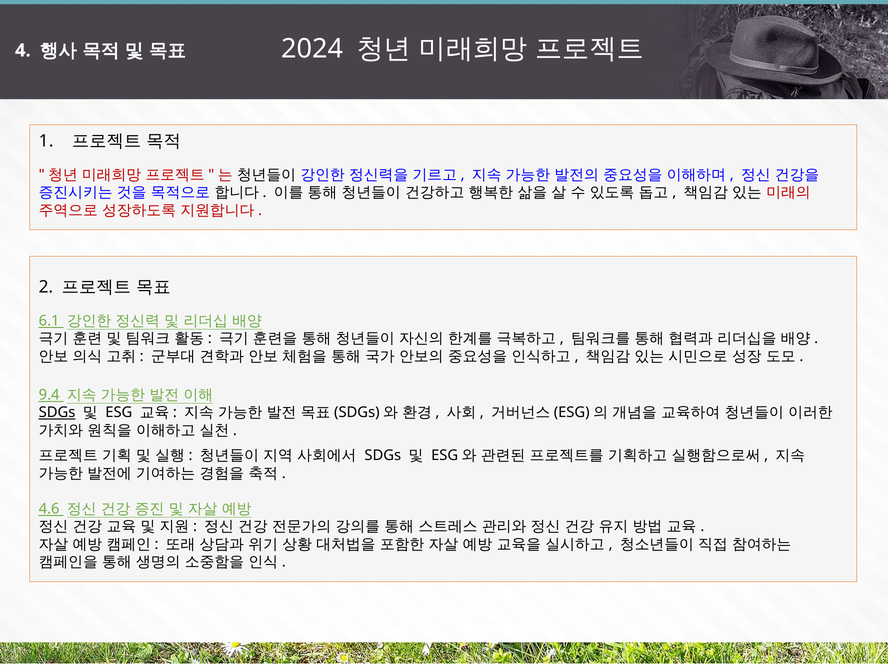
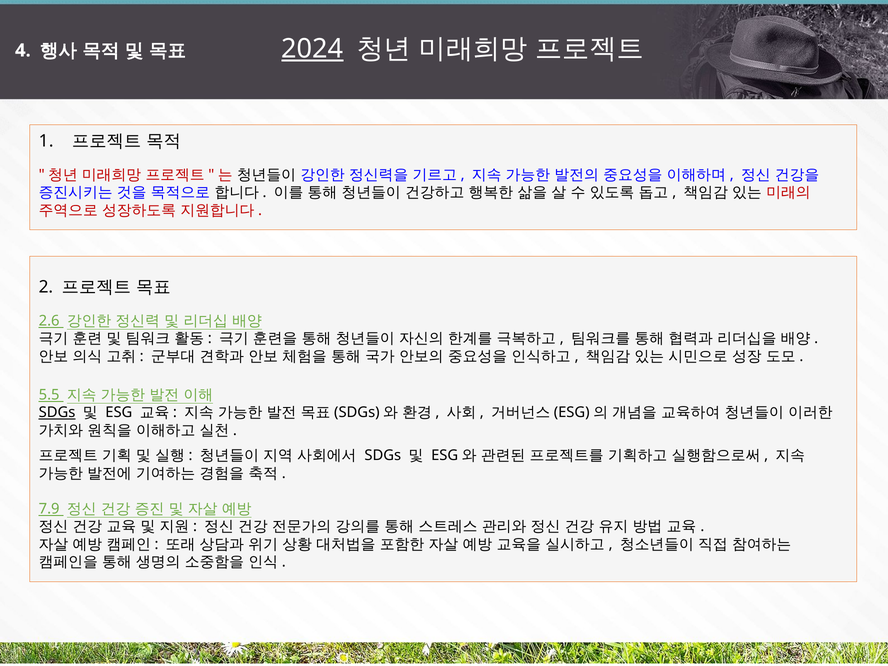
2024 underline: none -> present (312, 49)
6.1: 6.1 -> 2.6 (49, 321)
9.4: 9.4 -> 5.5 (49, 395)
4.6: 4.6 -> 7.9 (49, 509)
